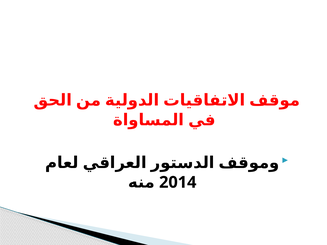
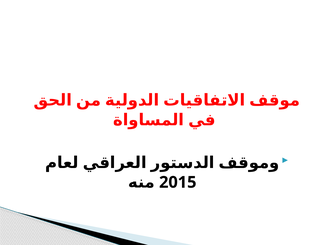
2014: 2014 -> 2015 (178, 183)
